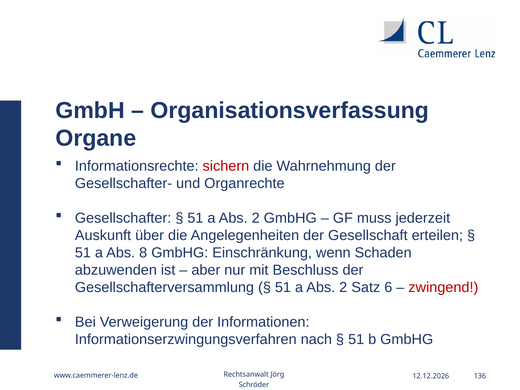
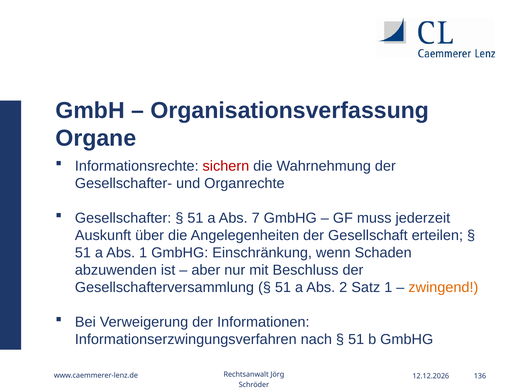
2: 2 -> 7 (256, 218)
Abs 8: 8 -> 1 (143, 253)
Satz 6: 6 -> 1 (388, 287)
zwingend colour: red -> orange (443, 287)
